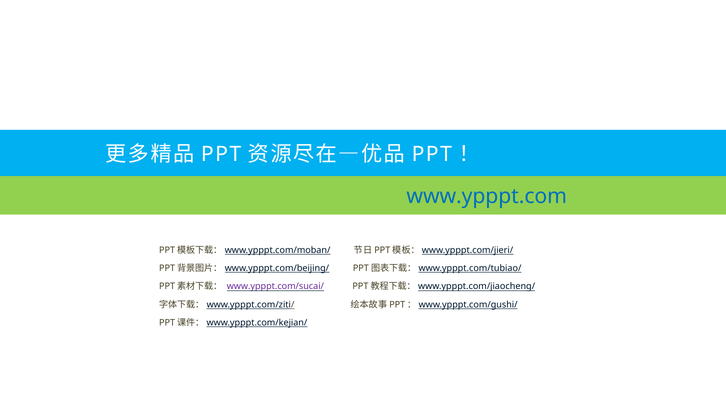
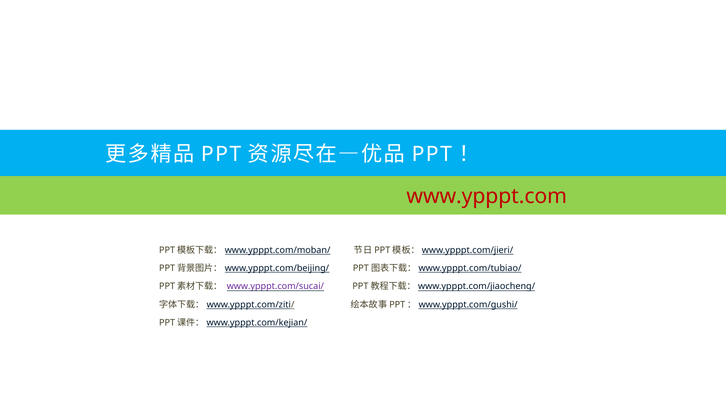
www.ypppt.com colour: blue -> red (487, 197)
